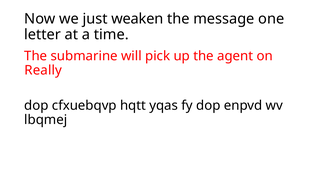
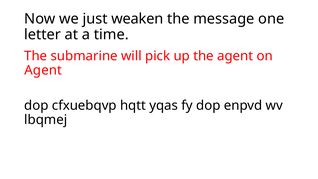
Really: Really -> Agent (43, 70)
